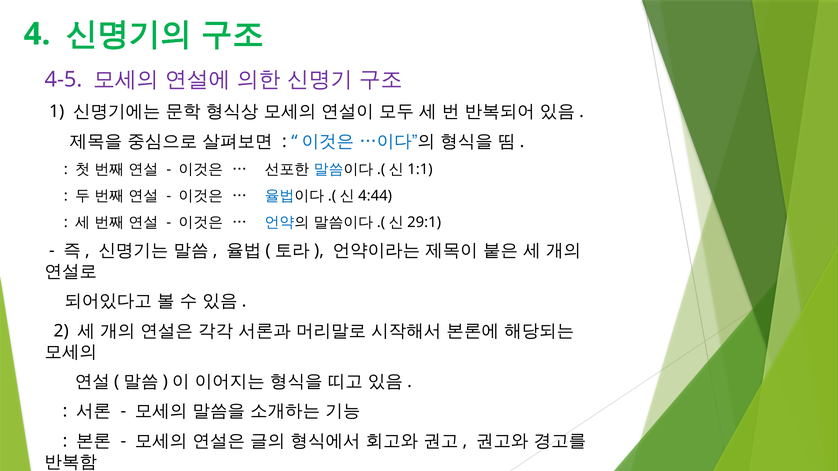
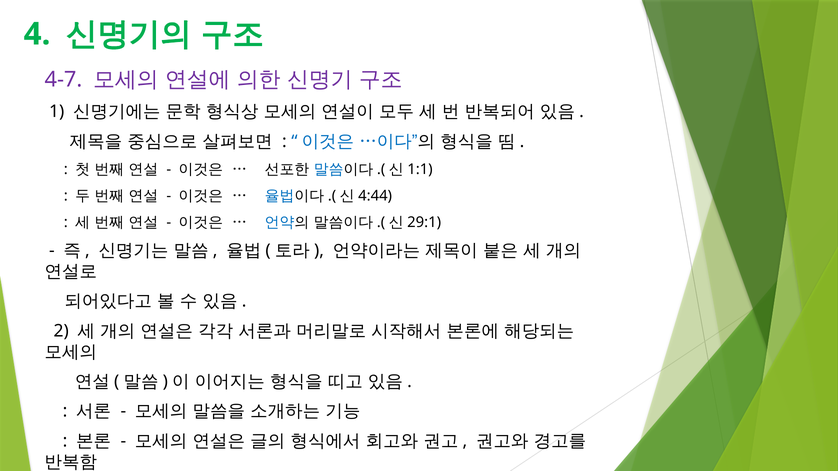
4-5: 4-5 -> 4-7 (63, 80)
